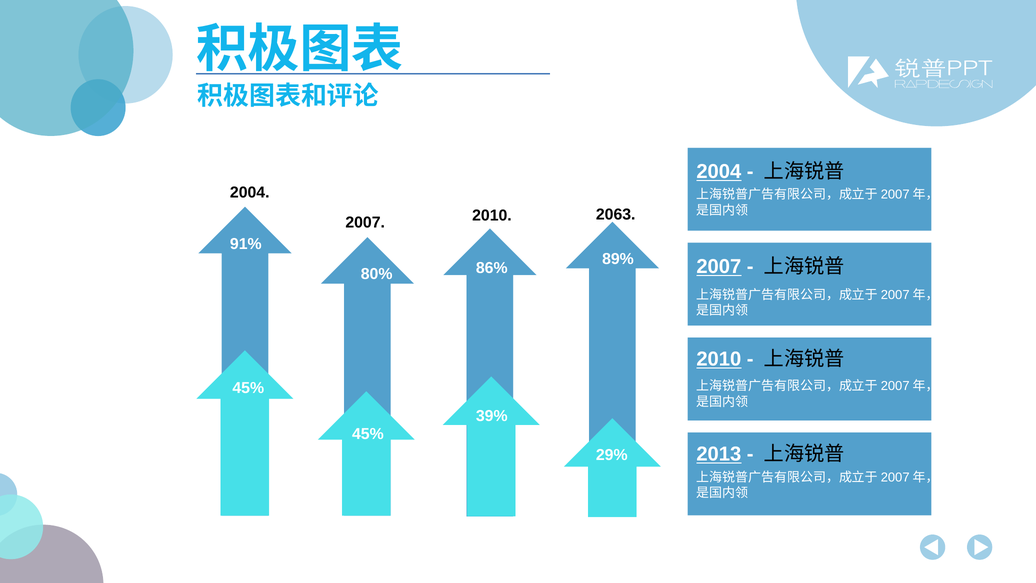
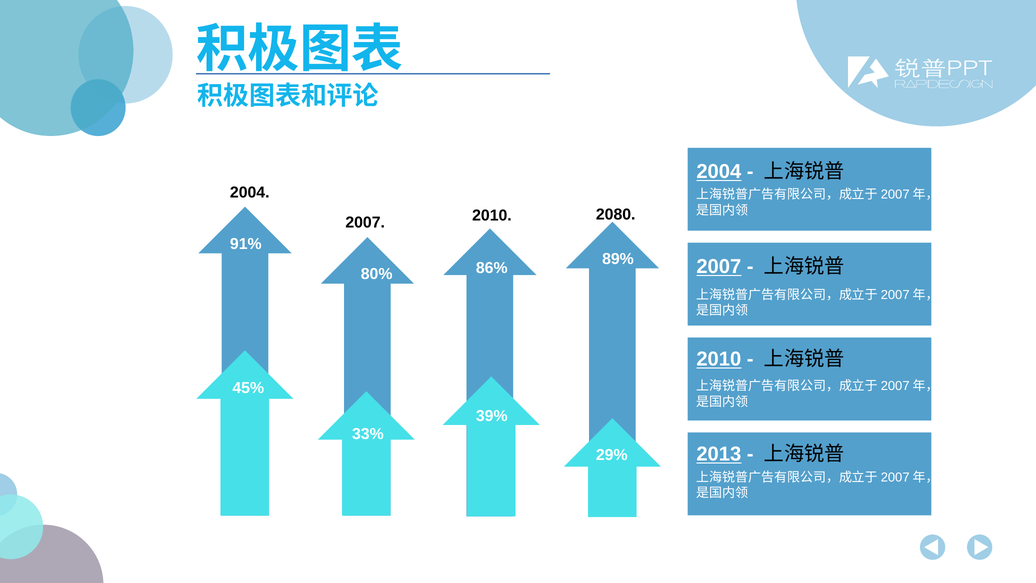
2063: 2063 -> 2080 (616, 214)
45%: 45% -> 33% (368, 434)
